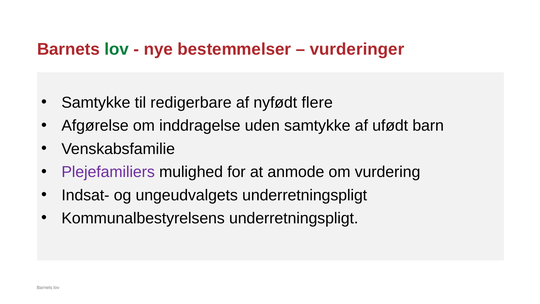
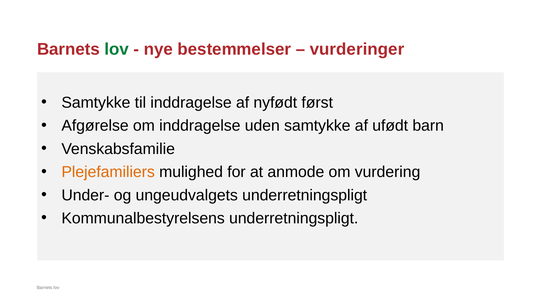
til redigerbare: redigerbare -> inddragelse (191, 102)
flere: flere -> først (317, 102)
Plejefamiliers colour: purple -> orange (108, 172)
Indsat-: Indsat- -> Under- (85, 195)
